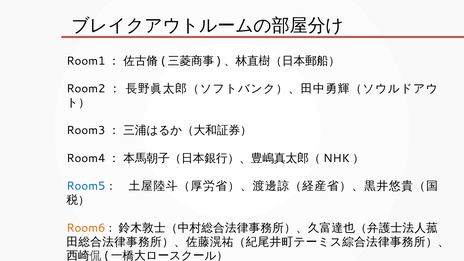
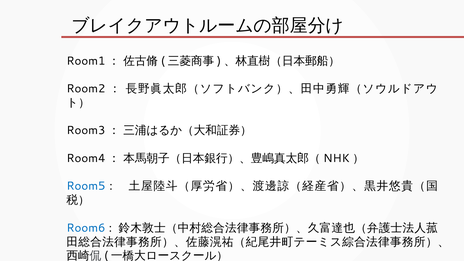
Room6 colour: orange -> blue (86, 228)
